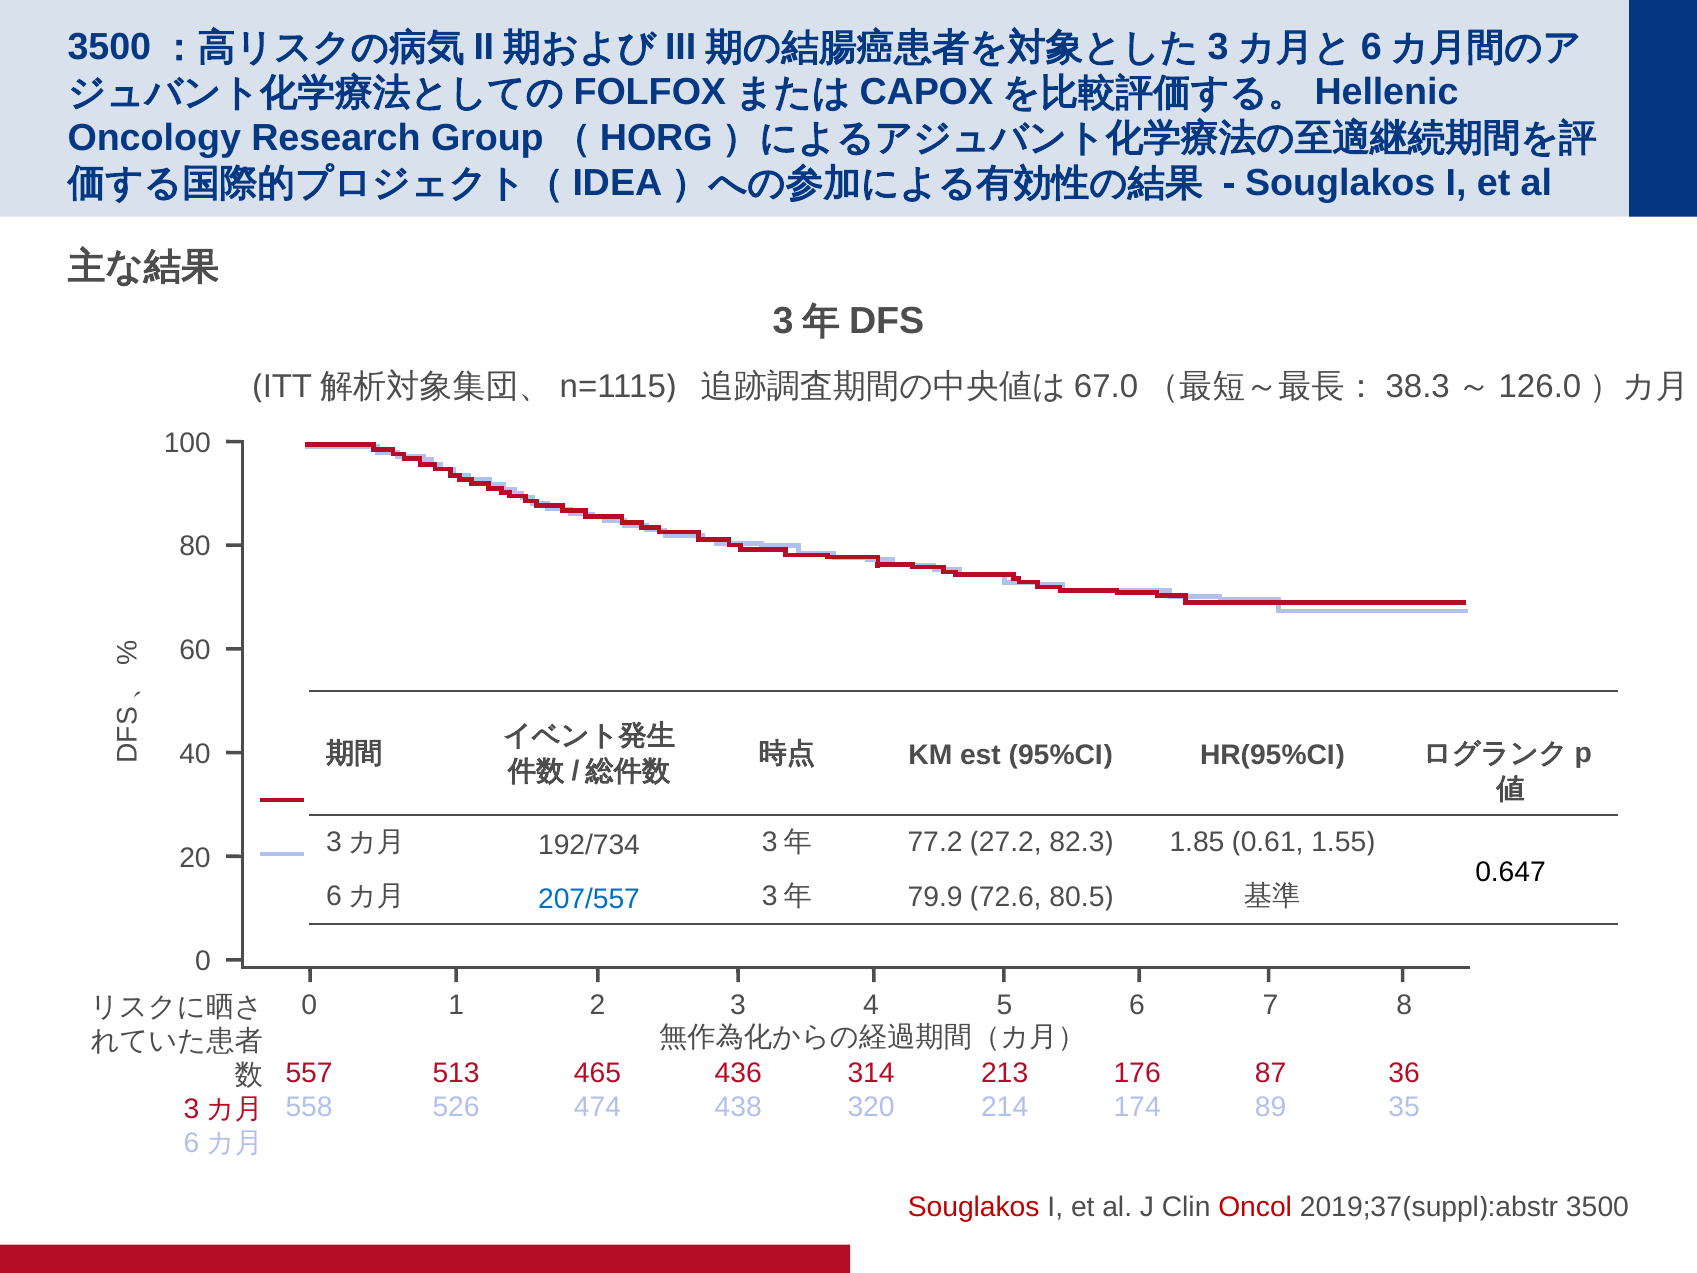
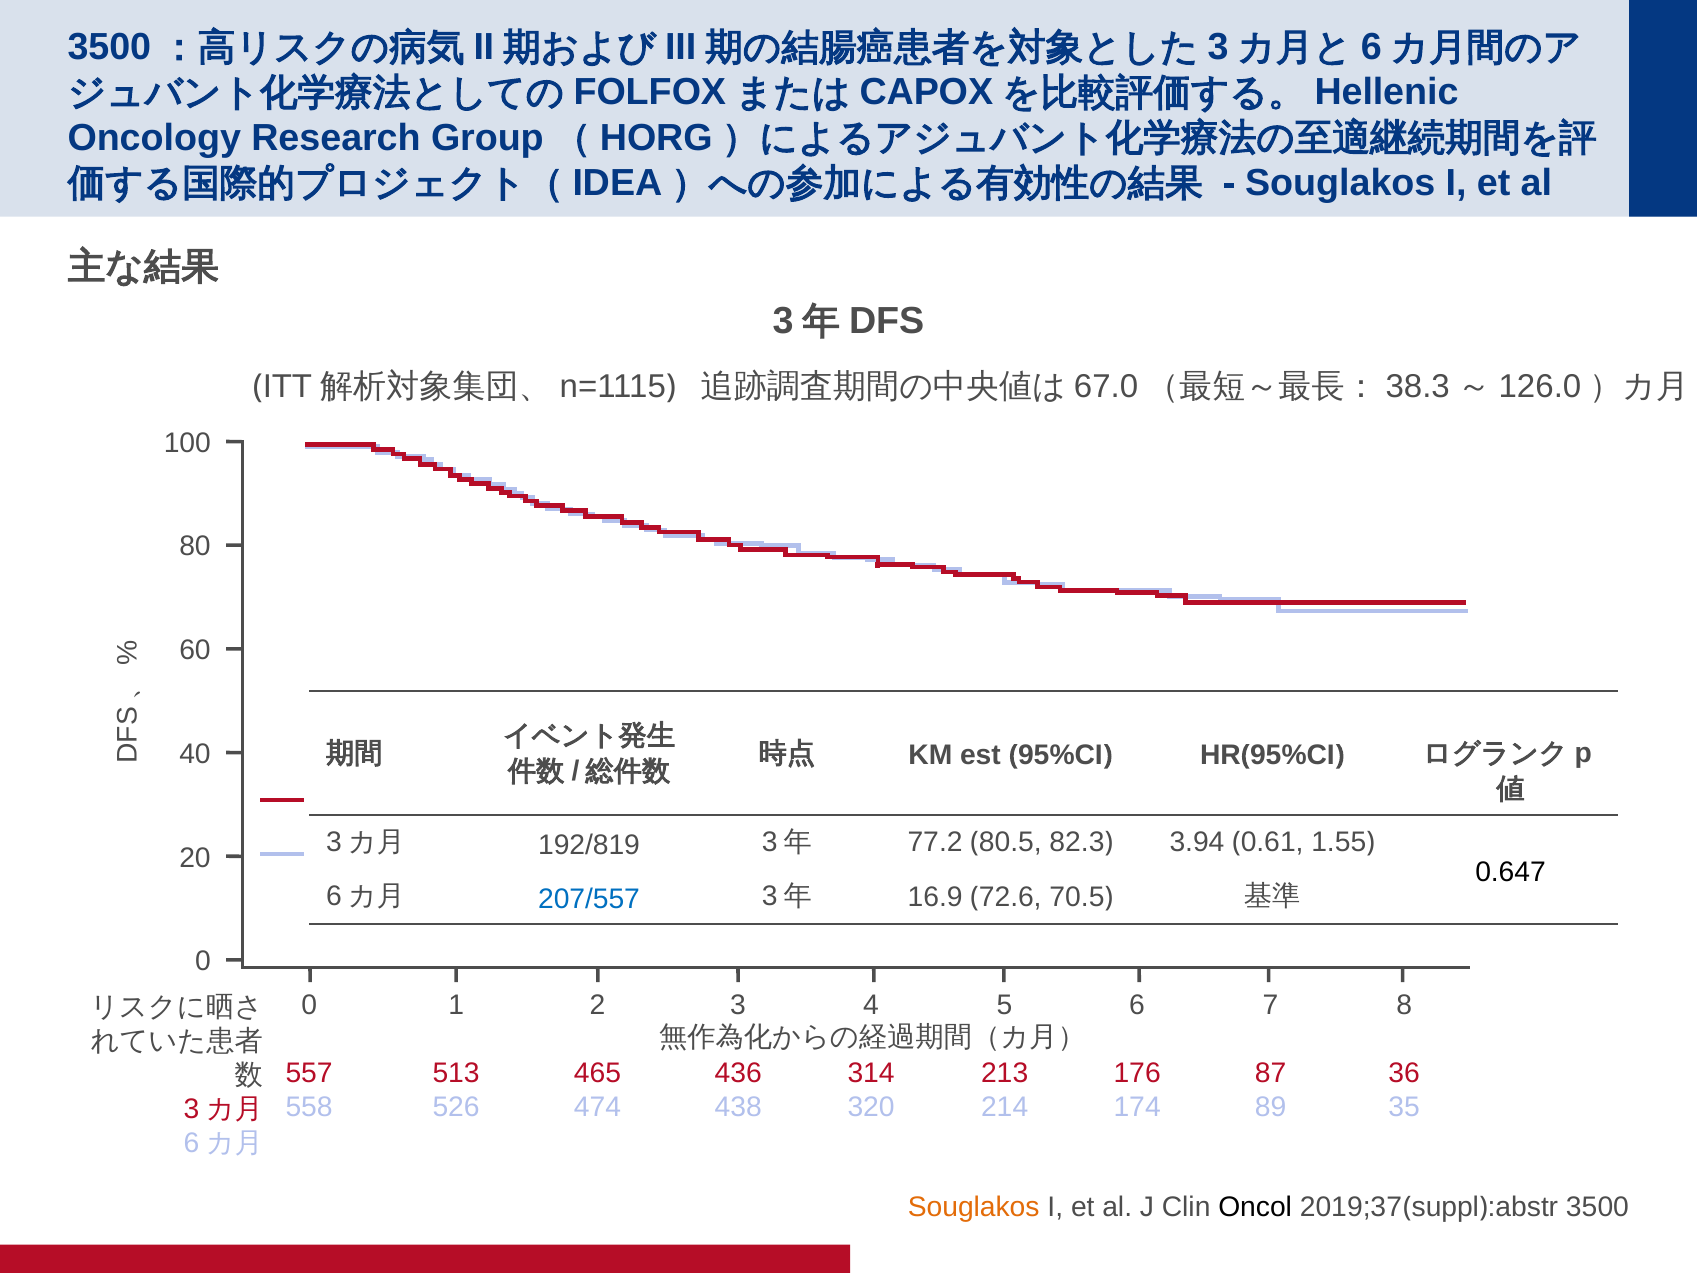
192/734: 192/734 -> 192/819 (589, 845)
27.2: 27.2 -> 80.5 (1010, 842)
1.85: 1.85 -> 3.94 (1197, 842)
79.9: 79.9 -> 16.9 (935, 897)
80.5: 80.5 -> 70.5 (1077, 897)
Souglakos colour: red -> orange (974, 1207)
Oncol colour: red -> black (1255, 1207)
